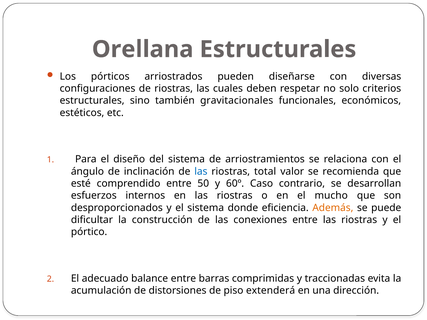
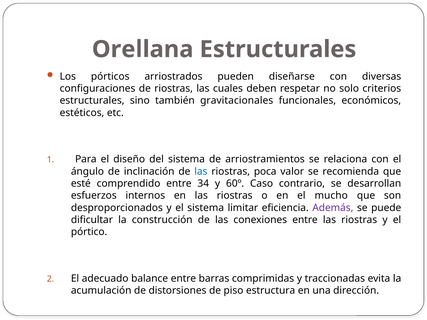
total: total -> poca (265, 172)
50: 50 -> 34 (203, 184)
donde: donde -> limitar (243, 208)
Además colour: orange -> purple (333, 208)
extenderá: extenderá -> estructura (271, 291)
